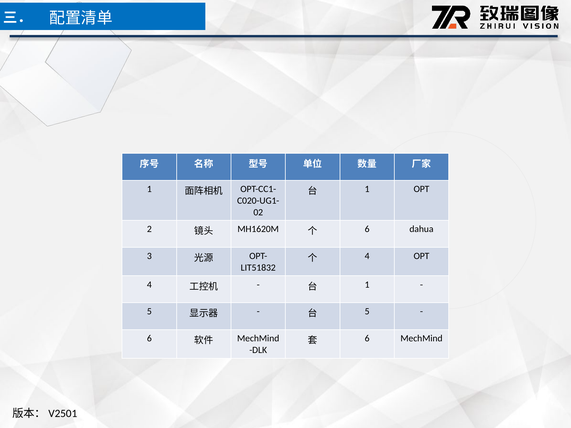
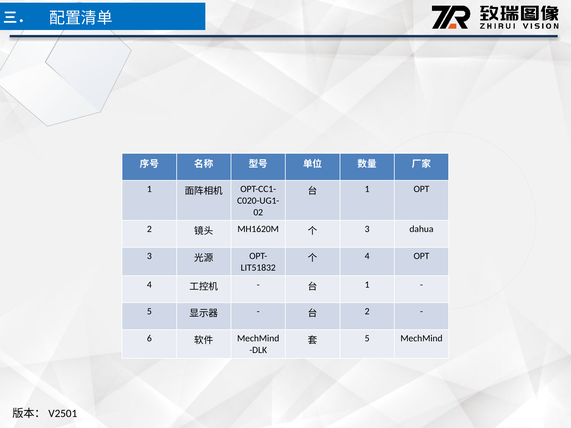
6: 6 -> 3 (367, 229)
5: 5 -> 2 (367, 312)
6: 6 -> 5 (367, 339)
